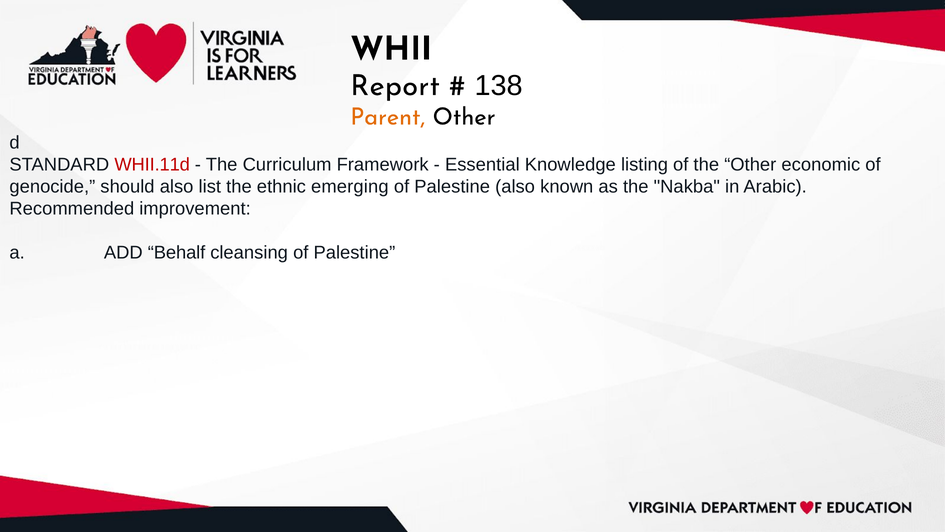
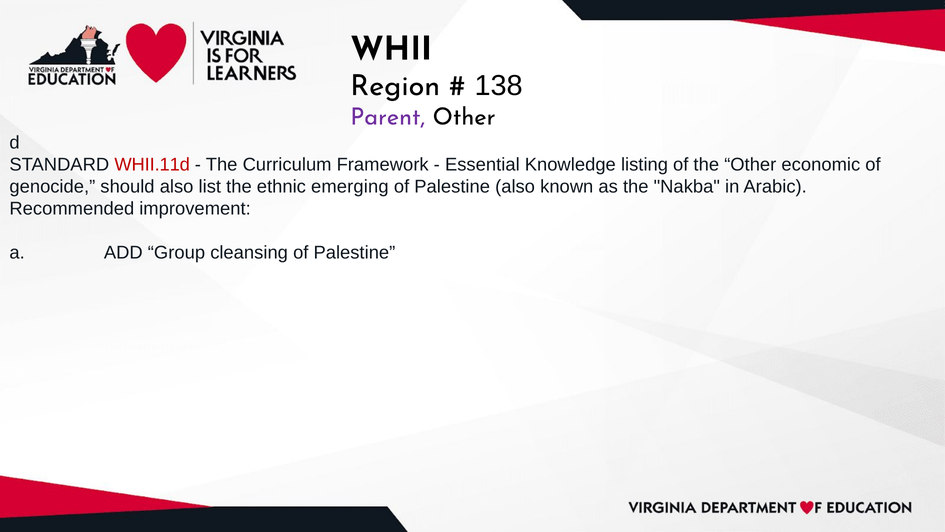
Report: Report -> Region (395, 85)
Parent colour: orange -> purple (388, 117)
Behalf: Behalf -> Group (176, 253)
